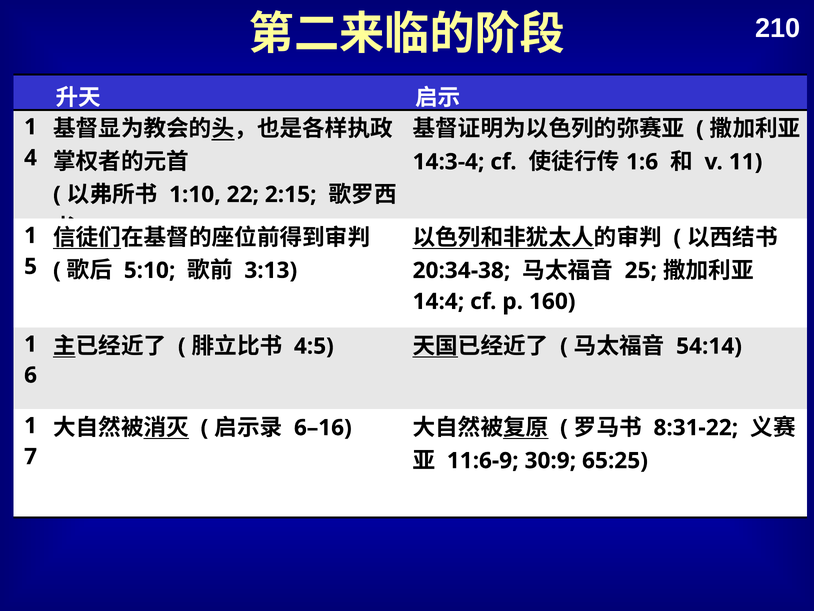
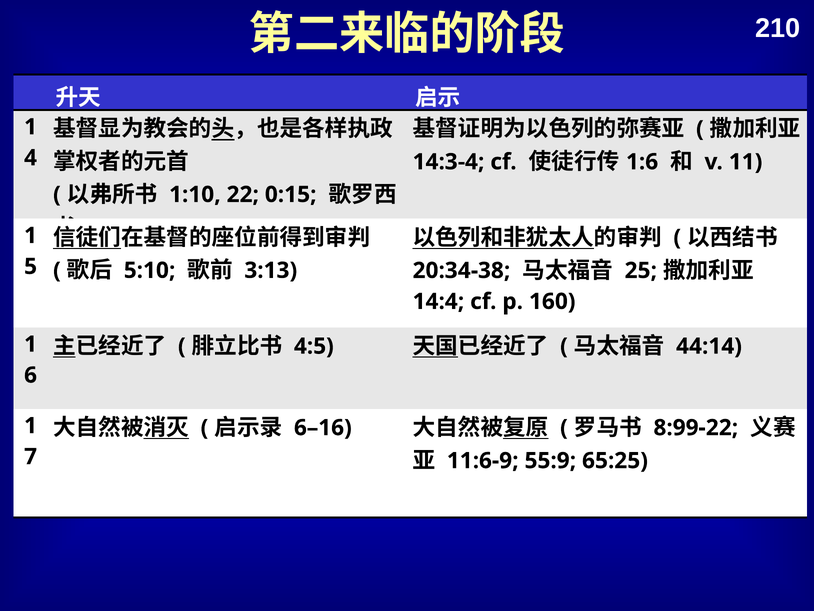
2:15: 2:15 -> 0:15 (291, 194)
54:14: 54:14 -> 44:14 (709, 346)
8:31-22: 8:31-22 -> 8:99-22 (696, 427)
30:9: 30:9 -> 55:9 (550, 460)
